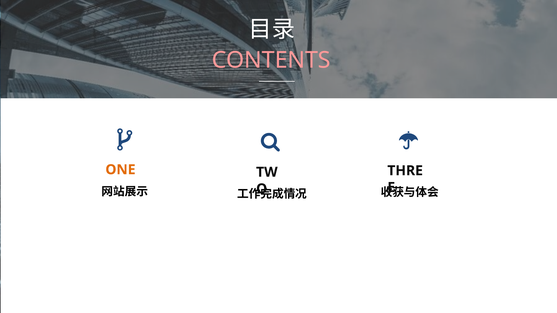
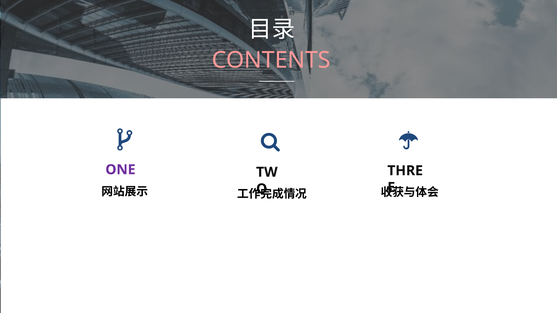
ONE colour: orange -> purple (120, 170)
